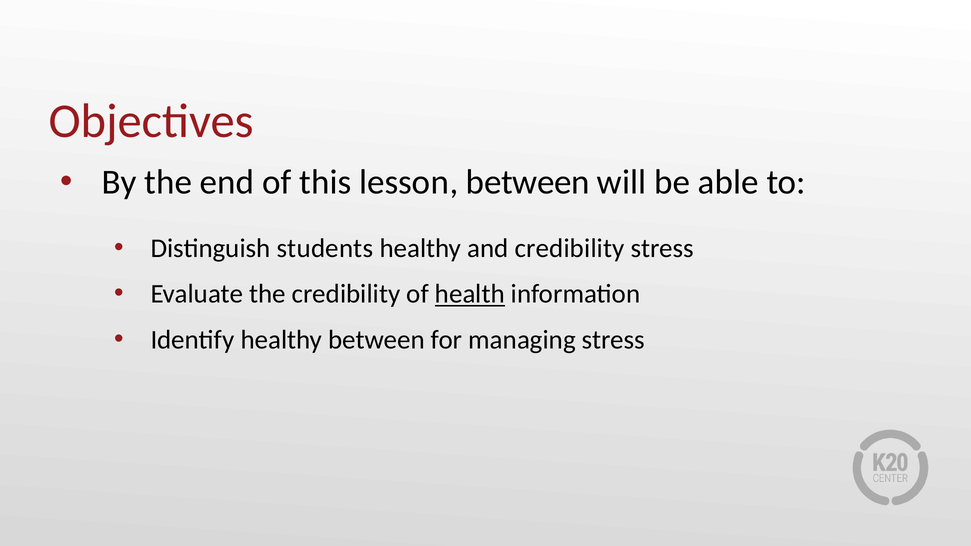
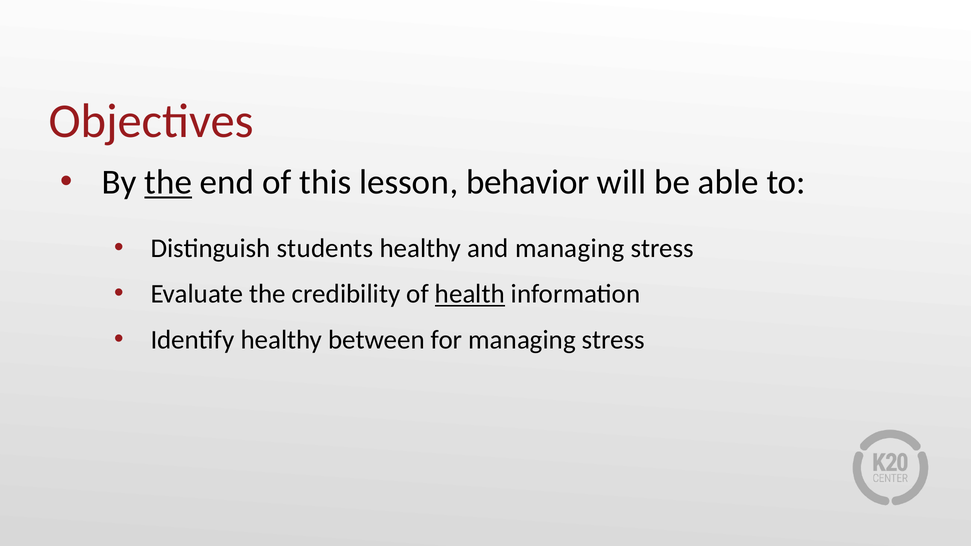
the underline: none -> present (168, 182)
lesson between: between -> behavior (528, 182)
and credibility: credibility -> managing (570, 248)
